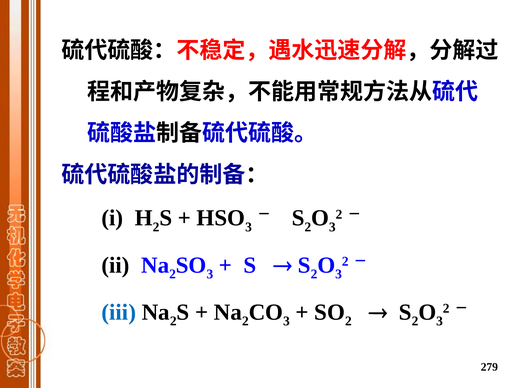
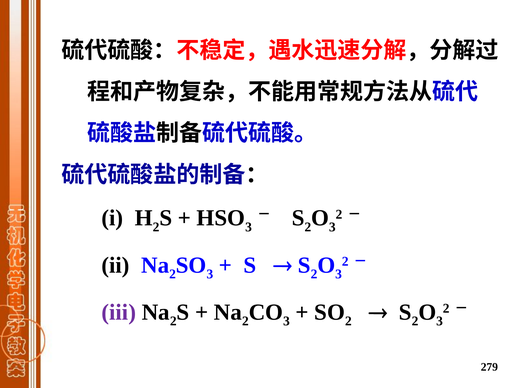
iii colour: blue -> purple (119, 312)
